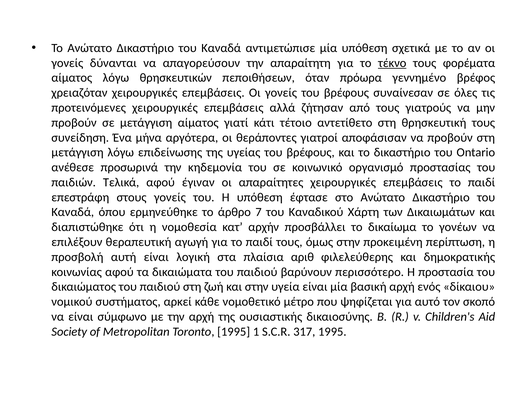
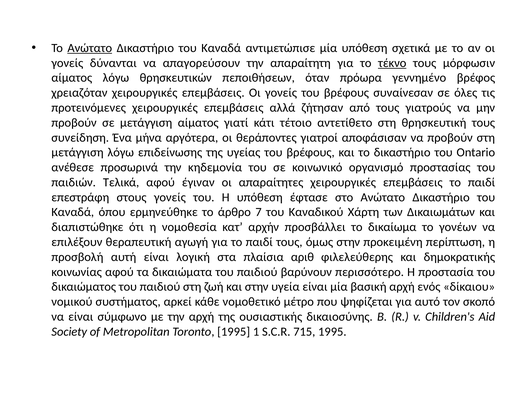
Ανώτατο underline: none -> present (90, 48)
φορέματα: φορέματα -> μόρφωσιν (469, 63)
317: 317 -> 715 (304, 332)
